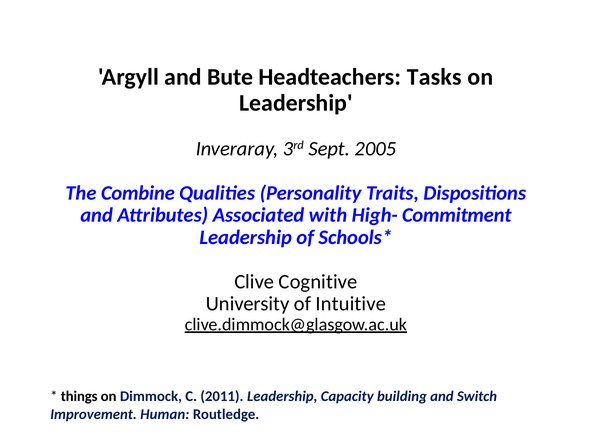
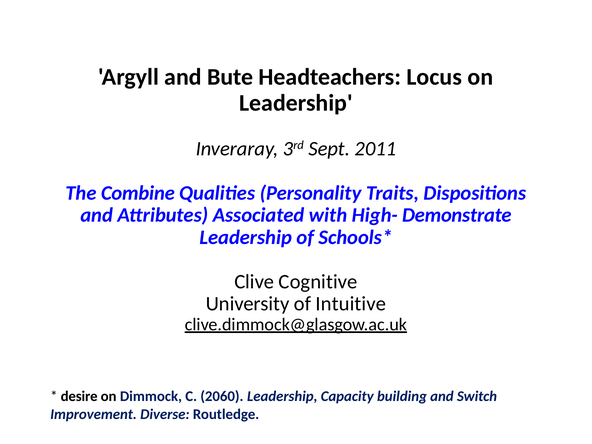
Tasks: Tasks -> Locus (434, 77)
2005: 2005 -> 2011 (375, 149)
Commitment: Commitment -> Demonstrate (457, 215)
things: things -> desire (79, 396)
2011: 2011 -> 2060 (222, 396)
Human: Human -> Diverse (165, 414)
